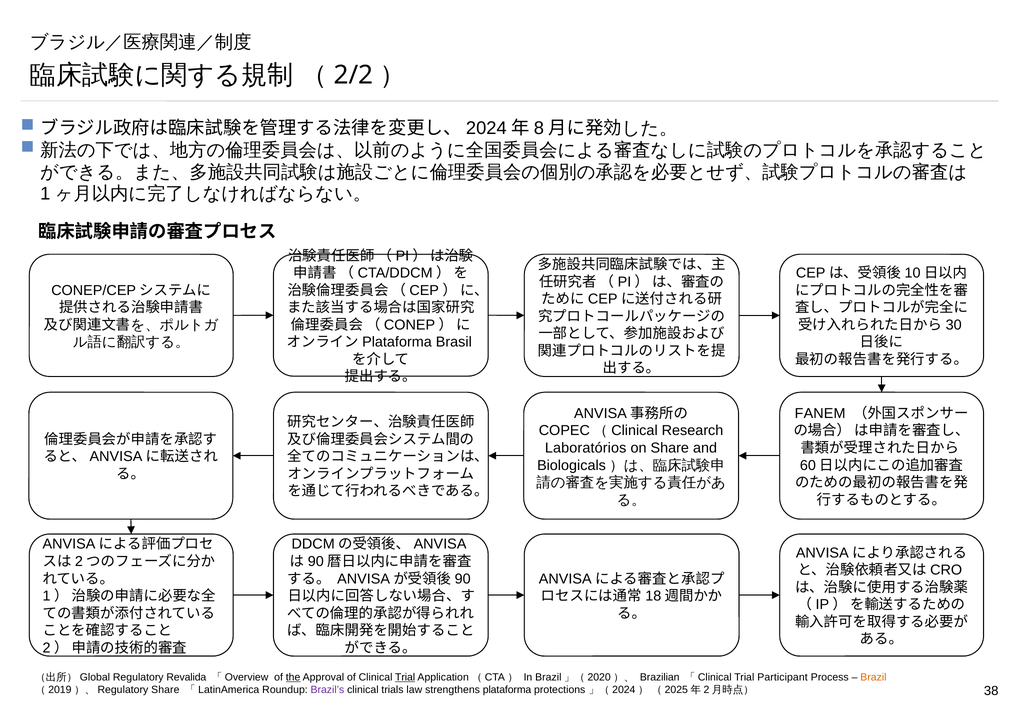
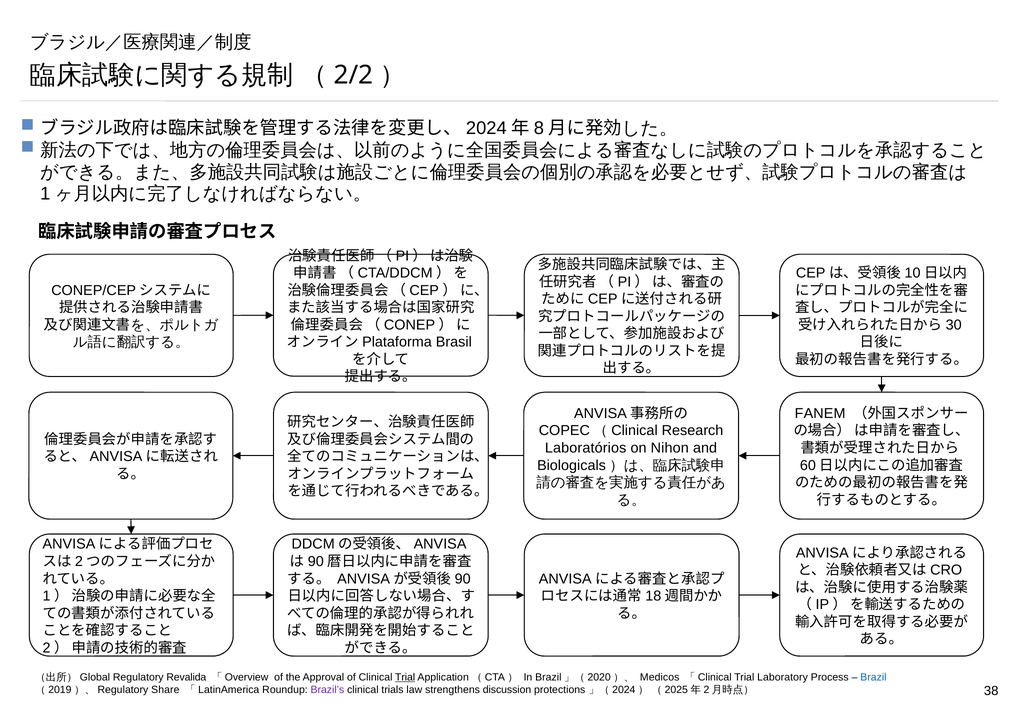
on Share: Share -> Nihon (670, 448)
the underline: present -> none (293, 677)
Brazilian: Brazilian -> Medicos (660, 677)
Participant: Participant -> Laboratory (783, 677)
Brazil colour: orange -> blue (873, 677)
plataforma: plataforma -> discussion (507, 689)
